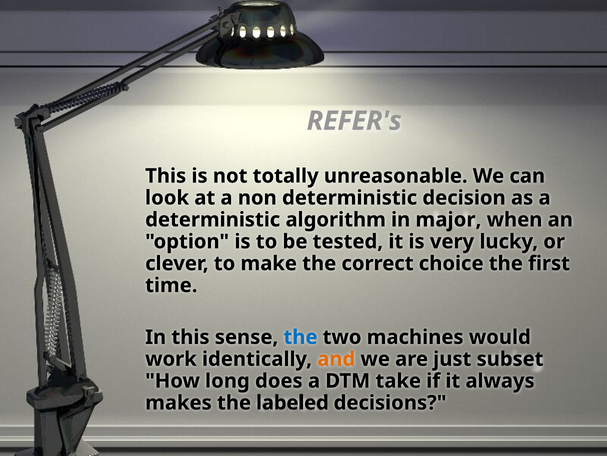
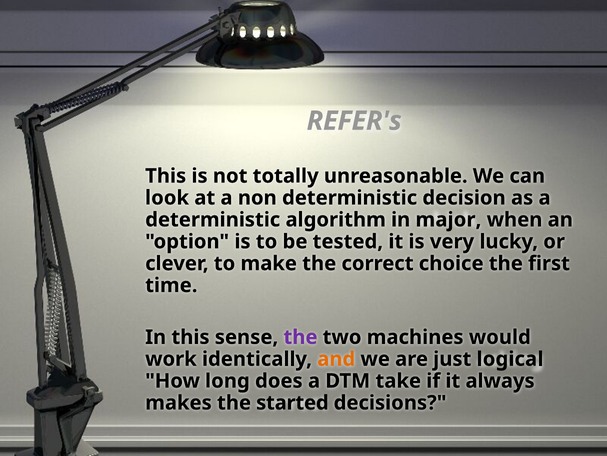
the colour: blue -> purple (300, 337)
subset: subset -> logical (510, 359)
labeled: labeled -> started (292, 402)
